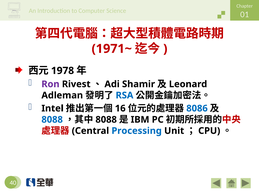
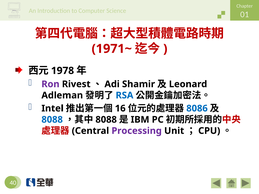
Processing colour: blue -> purple (137, 131)
